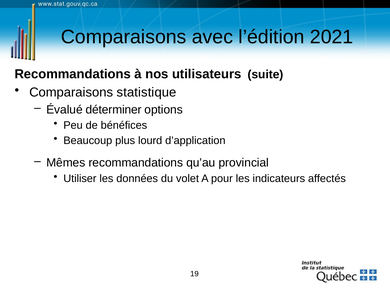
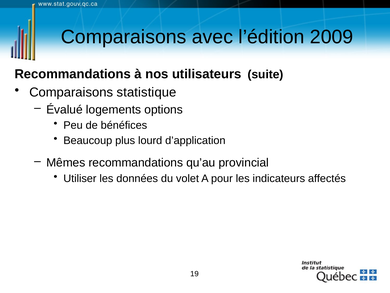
2021: 2021 -> 2009 (332, 37)
déterminer: déterminer -> logements (114, 109)
